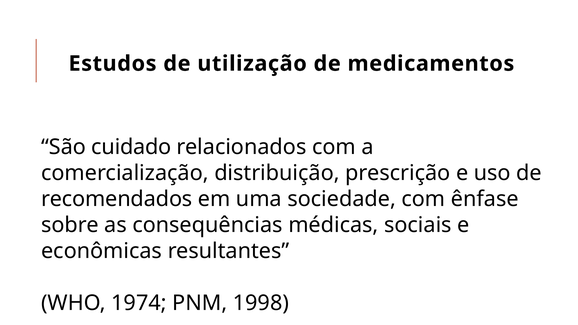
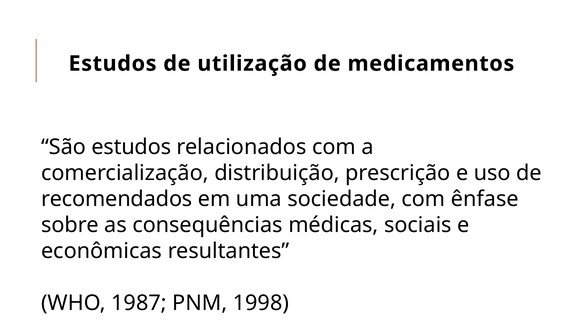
São cuidado: cuidado -> estudos (131, 147)
1974: 1974 -> 1987 (139, 303)
